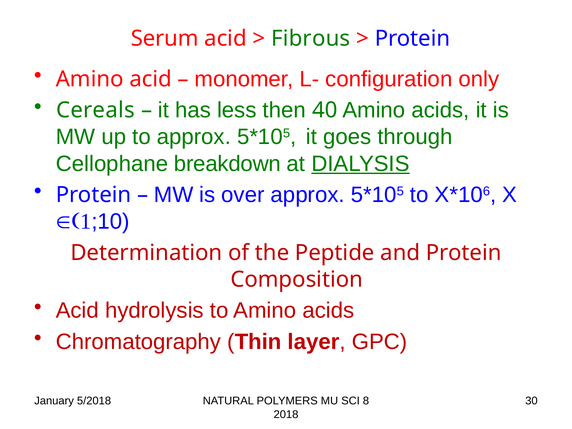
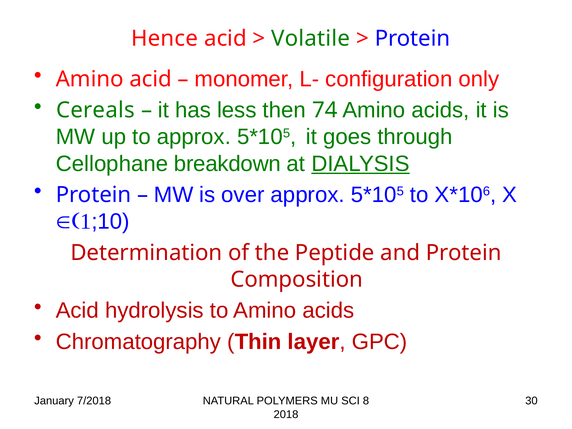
Serum: Serum -> Hence (164, 39)
Fibrous: Fibrous -> Volatile (311, 39)
40: 40 -> 74 (325, 110)
5/2018: 5/2018 -> 7/2018 (94, 401)
